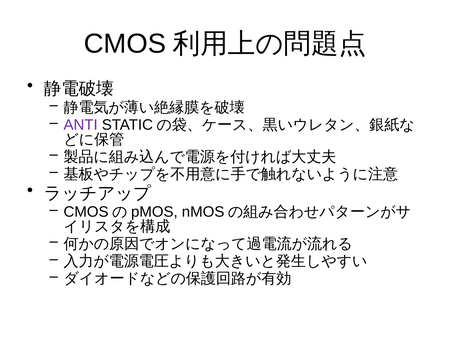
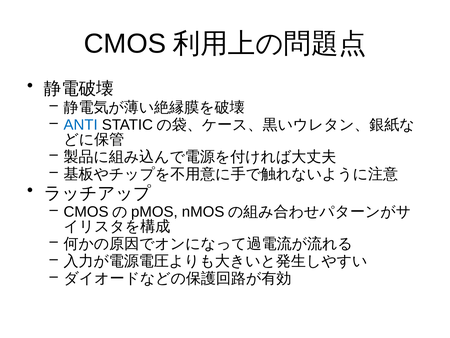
ANTI colour: purple -> blue (81, 125)
